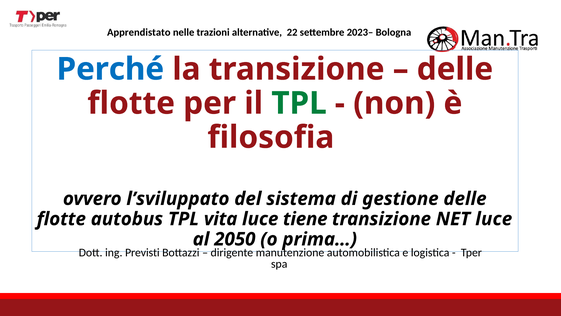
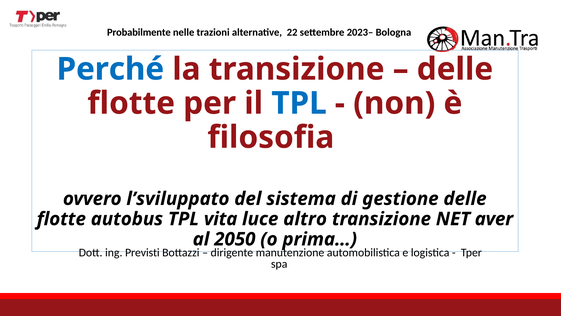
Apprendistato: Apprendistato -> Probabilmente (139, 32)
TPL colour: green -> blue (299, 103)
tiene: tiene -> altro (305, 219)
NET luce: luce -> aver (494, 219)
